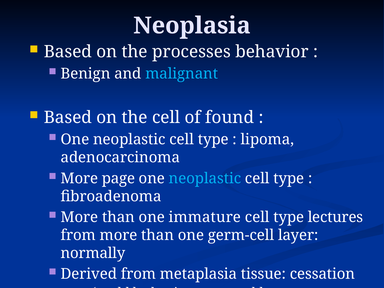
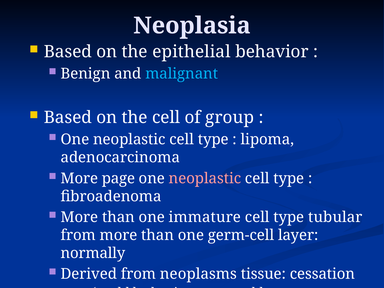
processes: processes -> epithelial (191, 52)
found: found -> group (230, 118)
neoplastic colour: light blue -> pink (205, 178)
lectures: lectures -> tubular (335, 217)
metaplasia: metaplasia -> neoplasms (198, 274)
